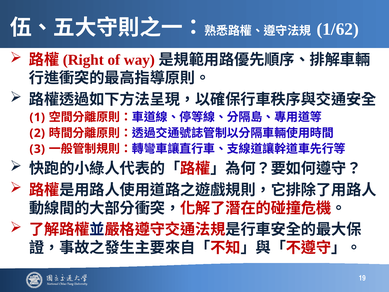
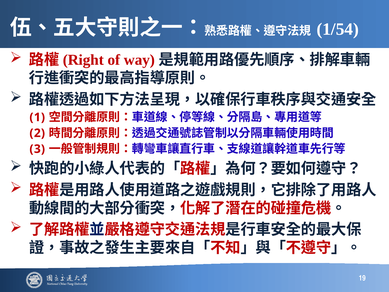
1/62: 1/62 -> 1/54 (338, 29)
